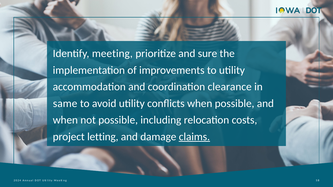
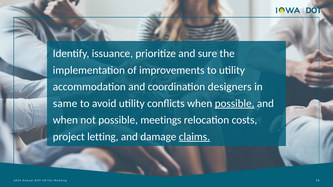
meeting: meeting -> issuance (112, 54)
clearance: clearance -> designers (230, 87)
possible underline: none -> present (235, 104)
including: including -> meetings (161, 120)
